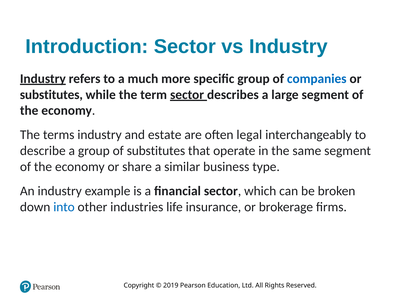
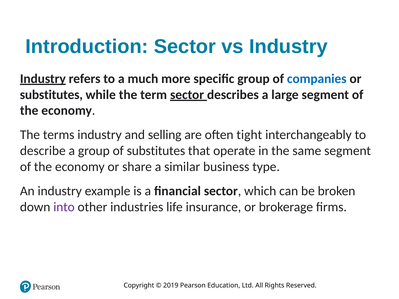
estate: estate -> selling (165, 135)
legal: legal -> tight (249, 135)
into colour: blue -> purple (64, 207)
